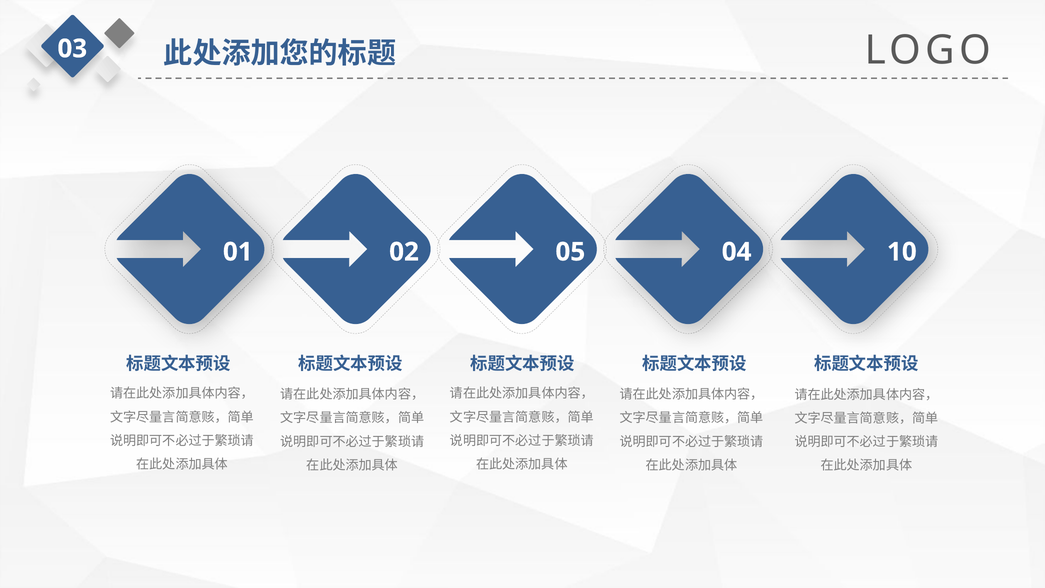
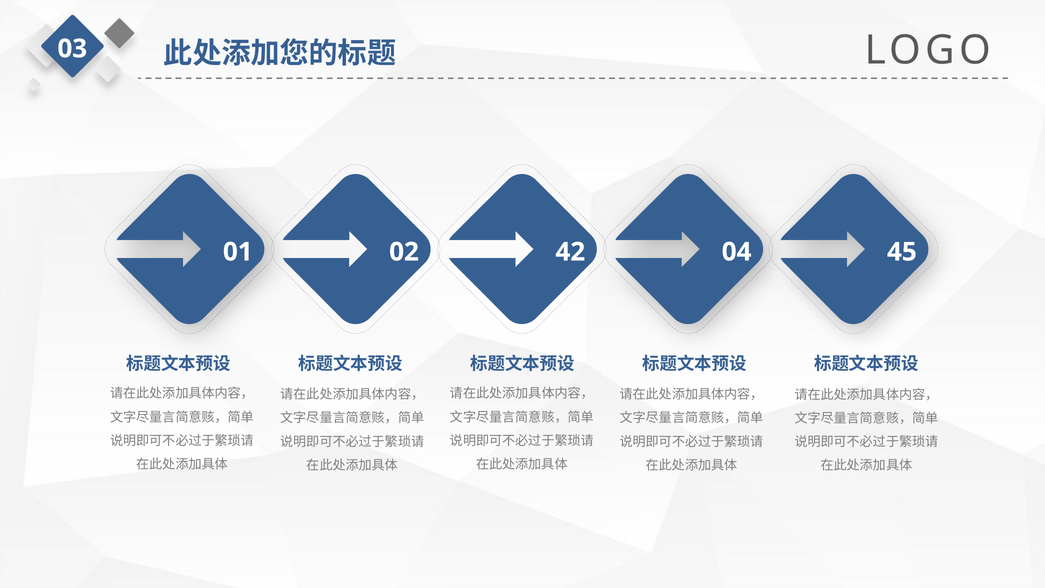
05: 05 -> 42 (570, 252)
10: 10 -> 45 (902, 252)
